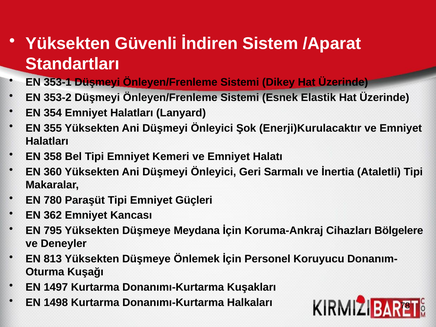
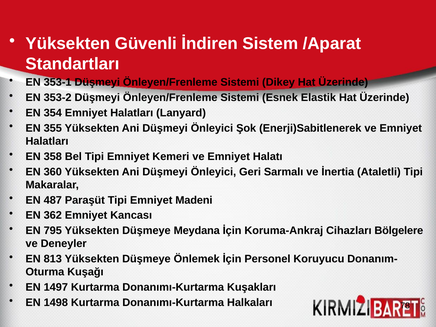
Enerji)Kurulacaktır: Enerji)Kurulacaktır -> Enerji)Sabitlenerek (310, 128)
780: 780 -> 487 (53, 200)
Güçleri: Güçleri -> Madeni (194, 200)
